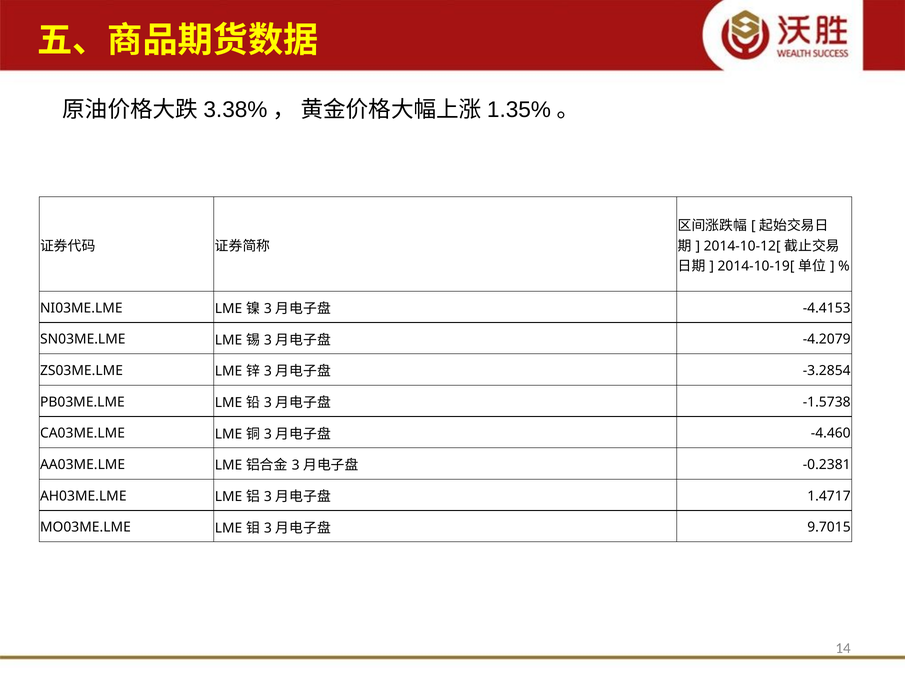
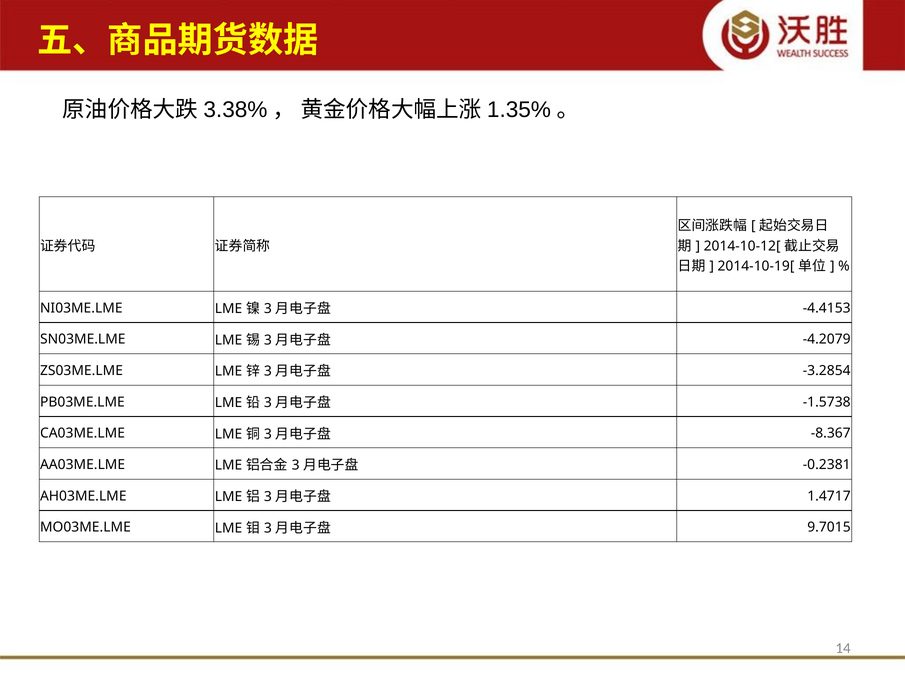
-4.460: -4.460 -> -8.367 (831, 433)
